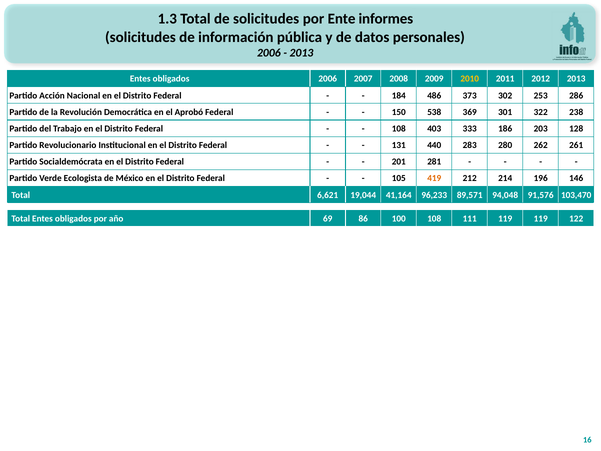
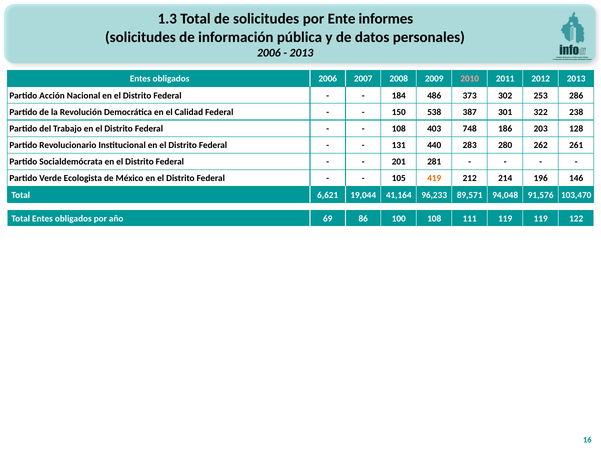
2010 colour: yellow -> pink (470, 79)
Aprobó: Aprobó -> Calidad (189, 112)
369: 369 -> 387 (470, 112)
333: 333 -> 748 (470, 129)
